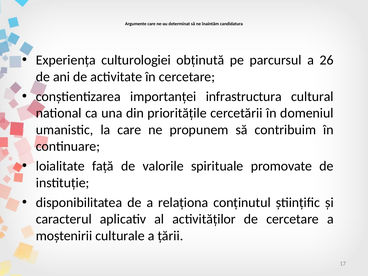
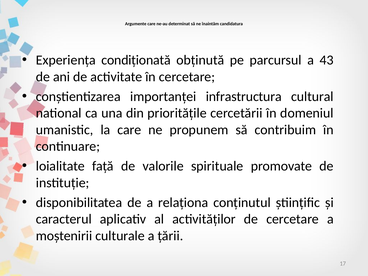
culturologiei: culturologiei -> condiționată (136, 60)
26: 26 -> 43 (327, 60)
